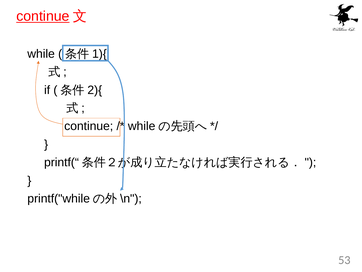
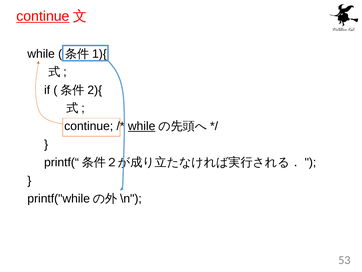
while underline: none -> present (142, 126)
